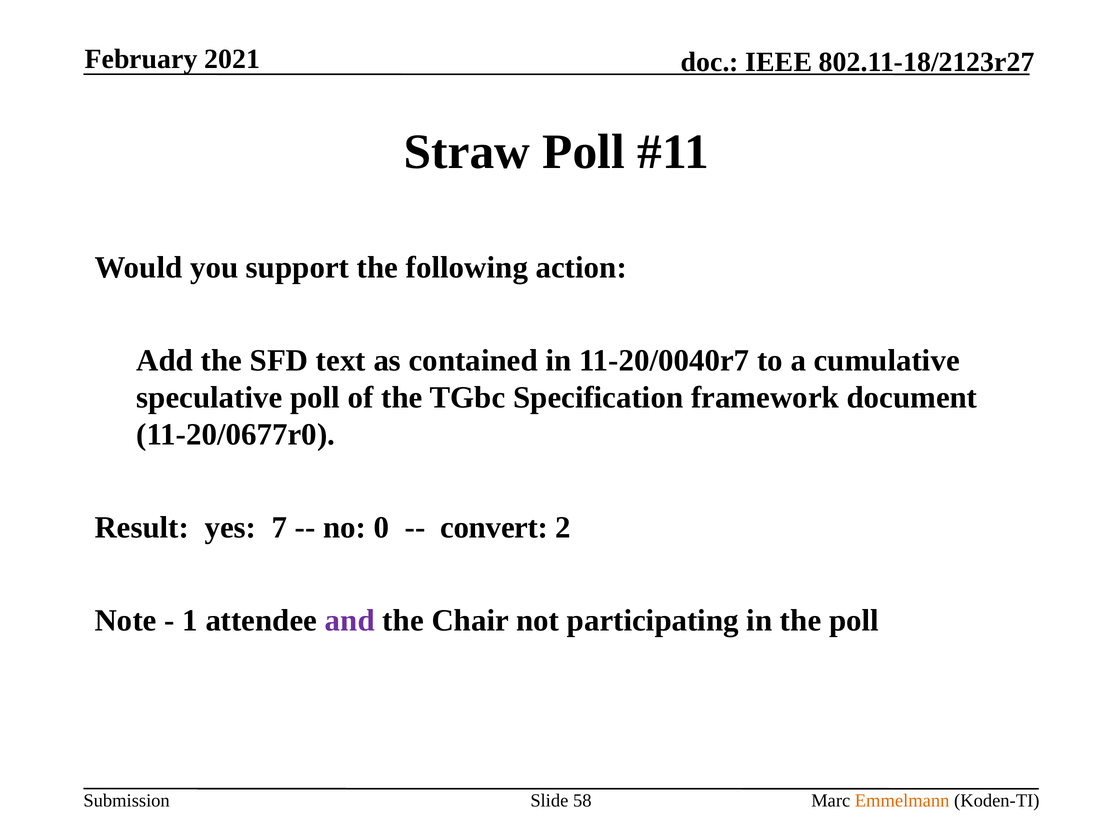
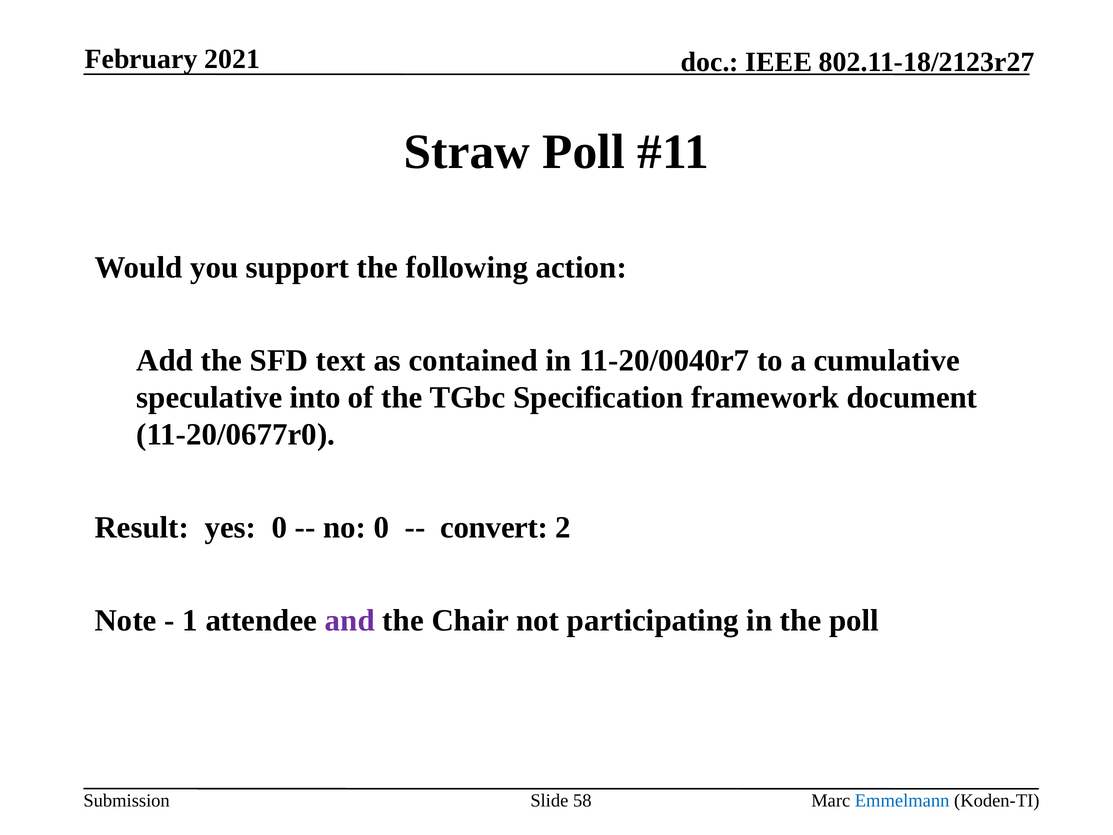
speculative poll: poll -> into (315, 397)
yes 7: 7 -> 0 (279, 527)
Emmelmann colour: orange -> blue (902, 801)
